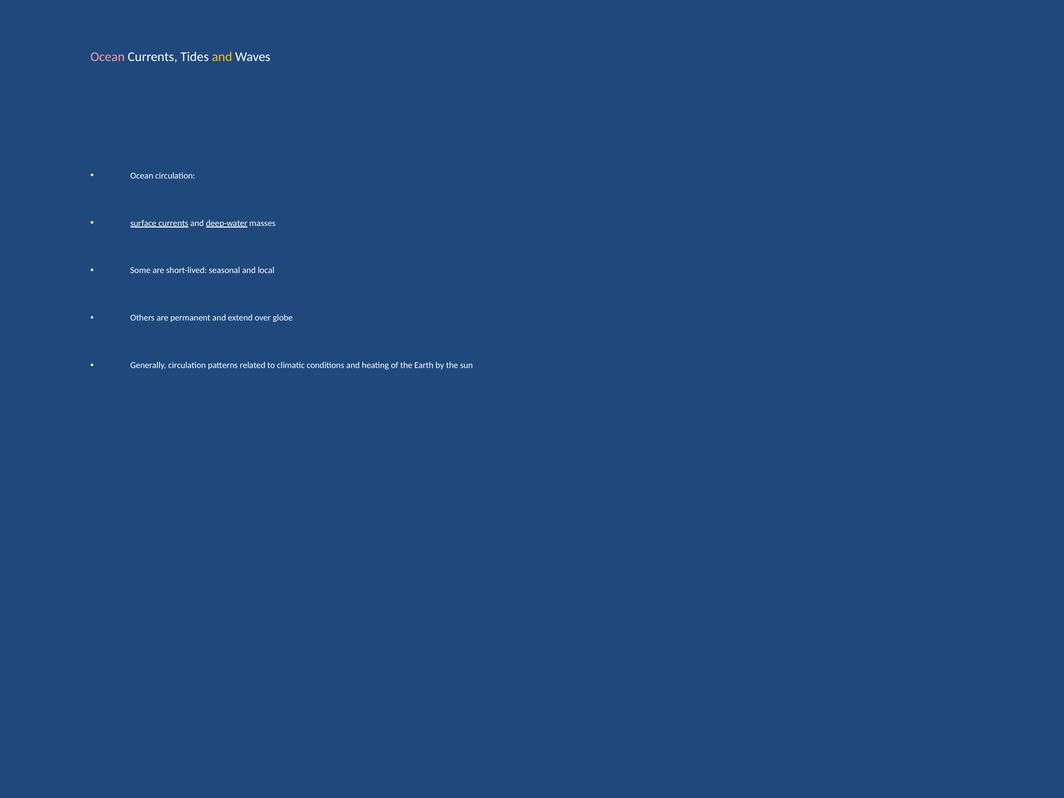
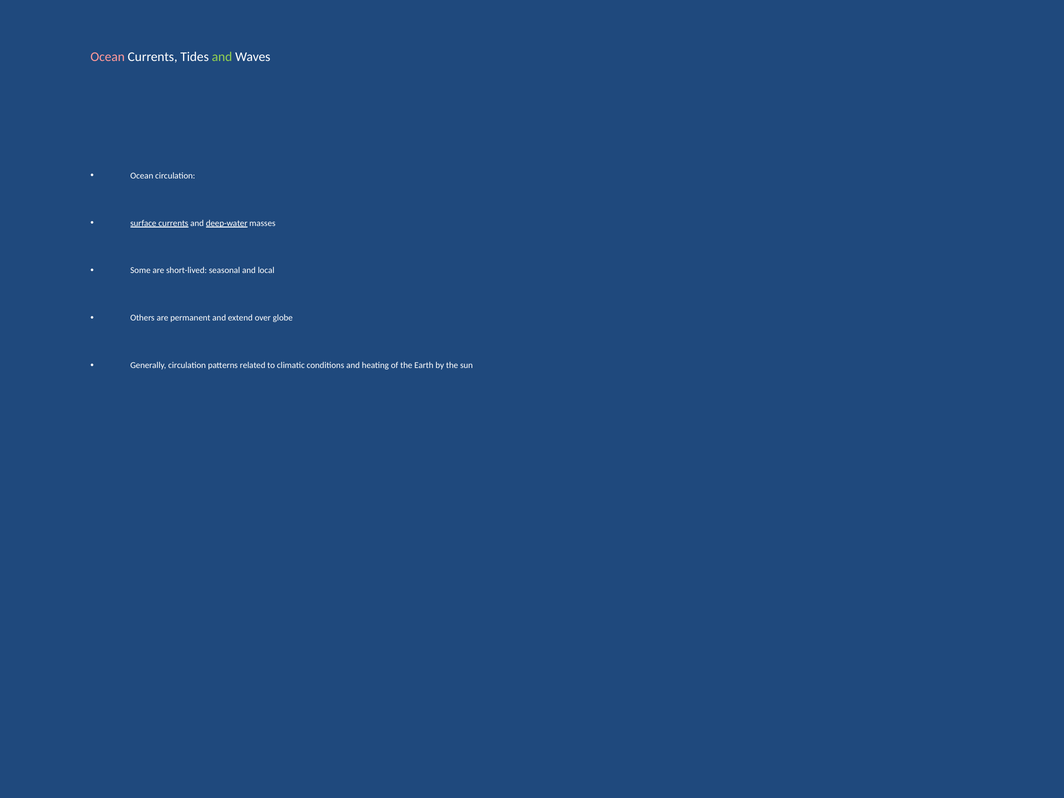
and colour: yellow -> light green (222, 57)
